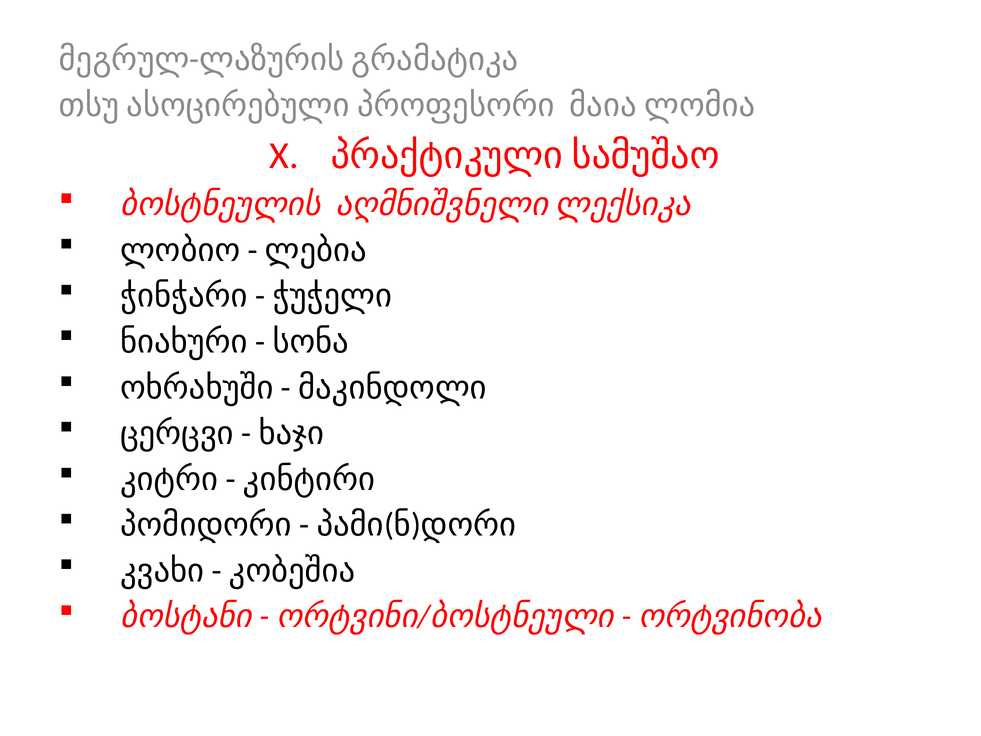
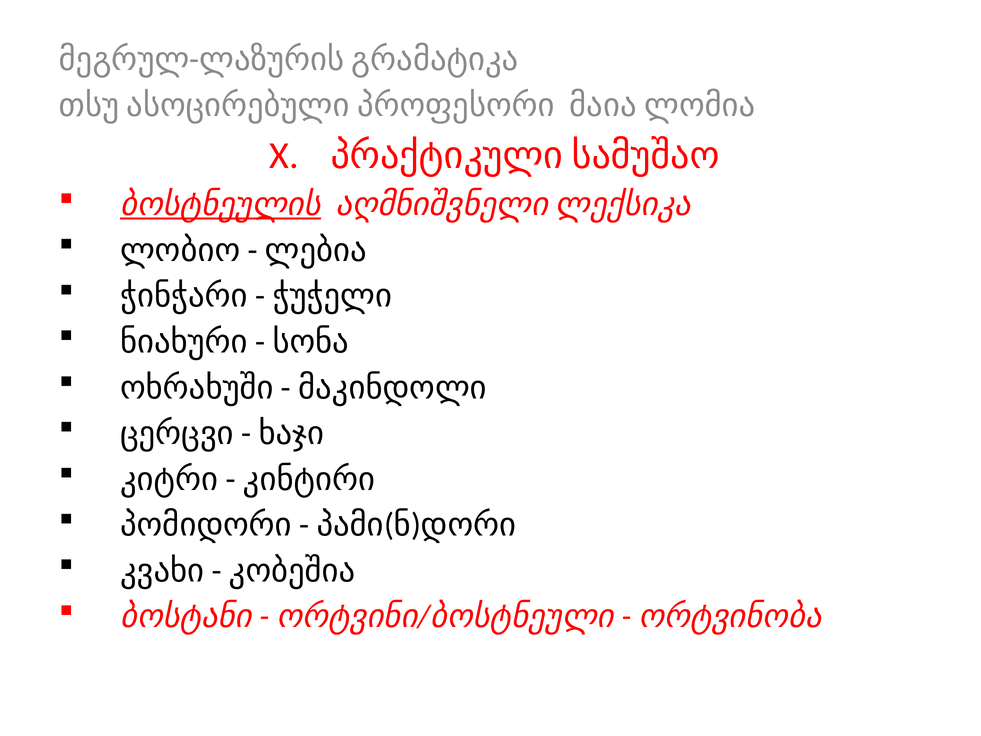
ბოსტნეულის underline: none -> present (221, 205)
